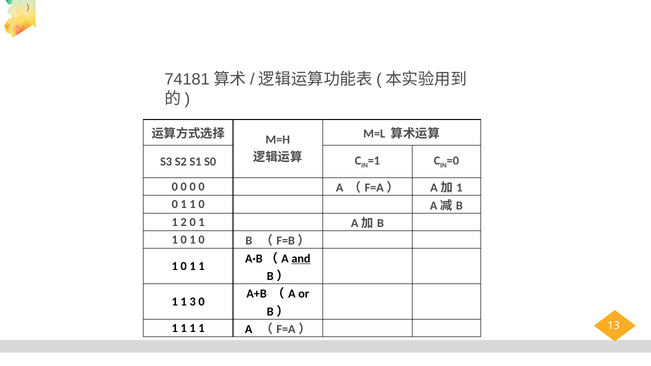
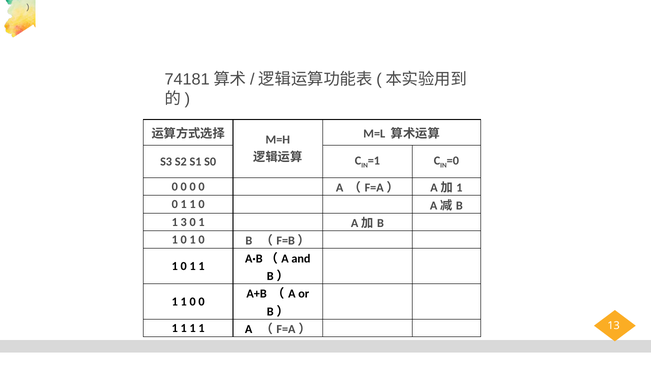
2: 2 -> 3 (184, 222)
and underline: present -> none (301, 259)
3: 3 -> 0 (193, 302)
